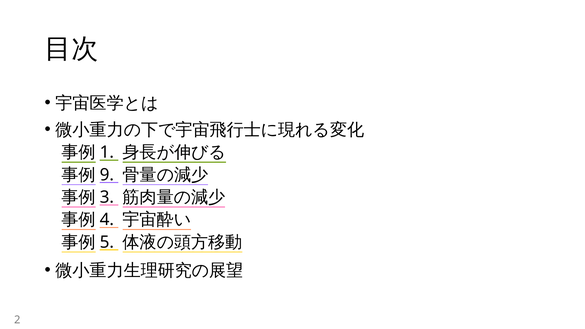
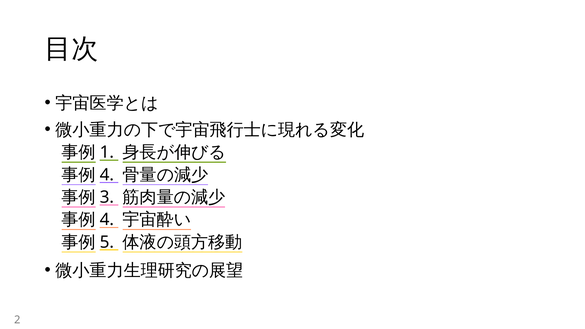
9: 9 -> 4 (107, 175)
